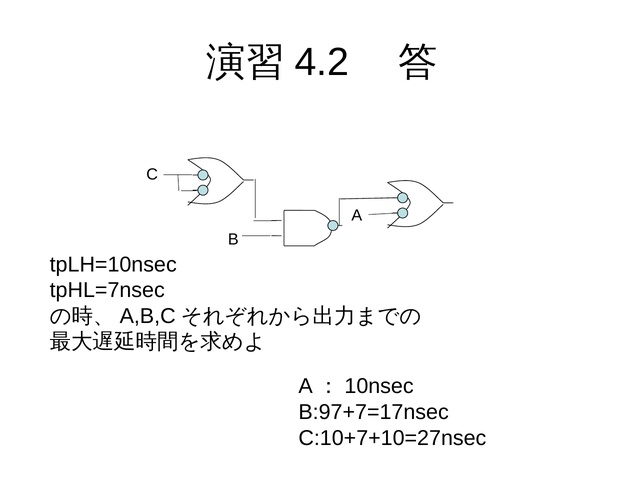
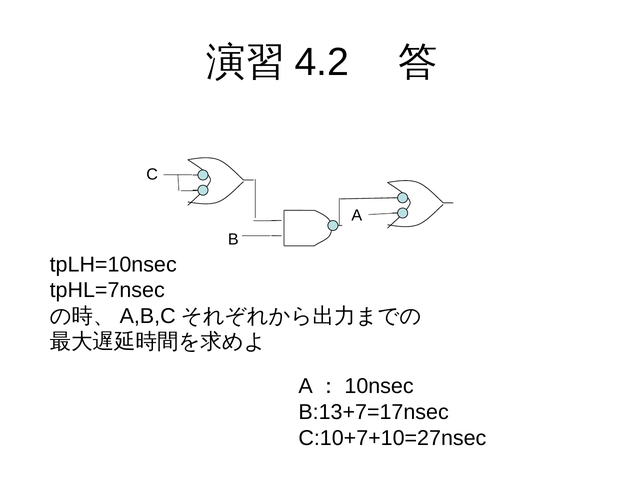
B:97+7=17nsec: B:97+7=17nsec -> B:13+7=17nsec (374, 412)
